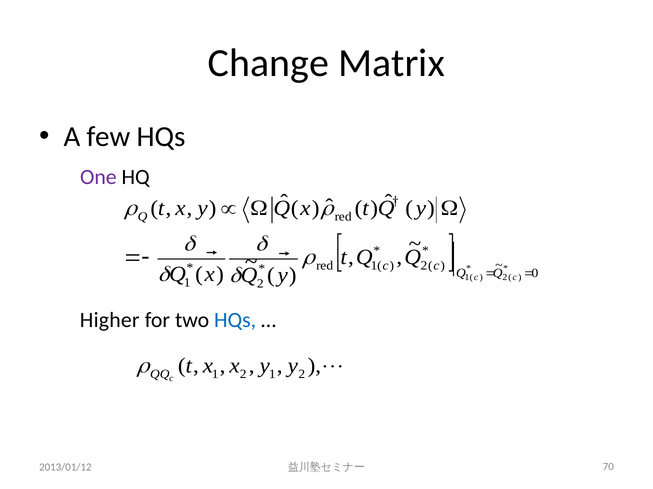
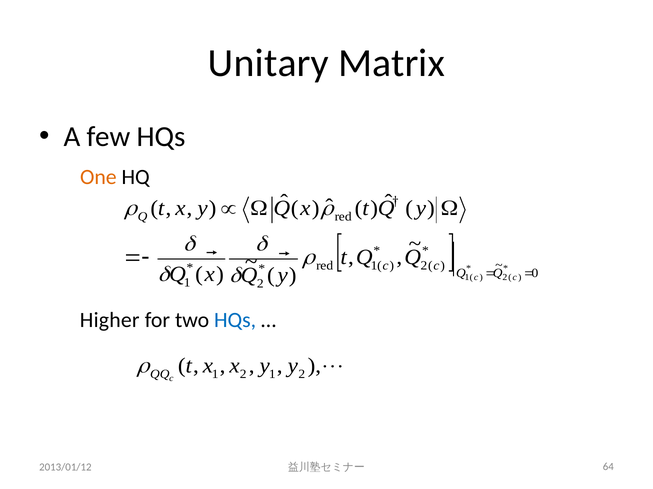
Change: Change -> Unitary (268, 63)
One colour: purple -> orange (98, 177)
70: 70 -> 64 (608, 468)
